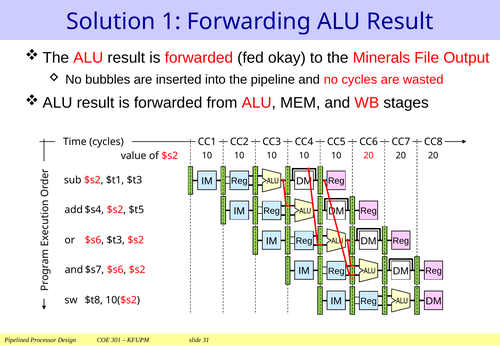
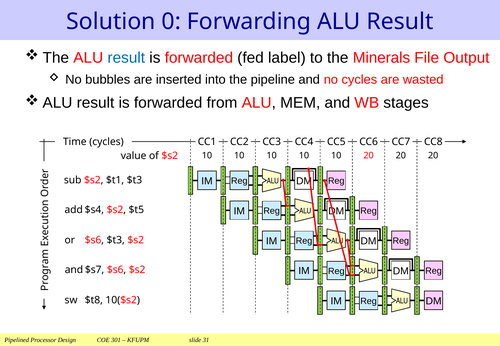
1: 1 -> 0 (171, 22)
result colour: black -> blue (126, 58)
okay: okay -> label (287, 58)
